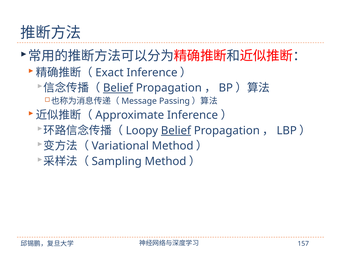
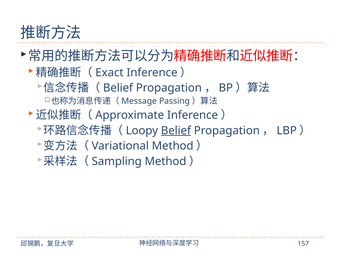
Belief underline: present -> none (118, 88)
